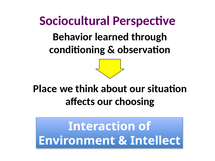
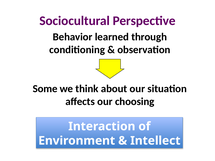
Place: Place -> Some (45, 89)
